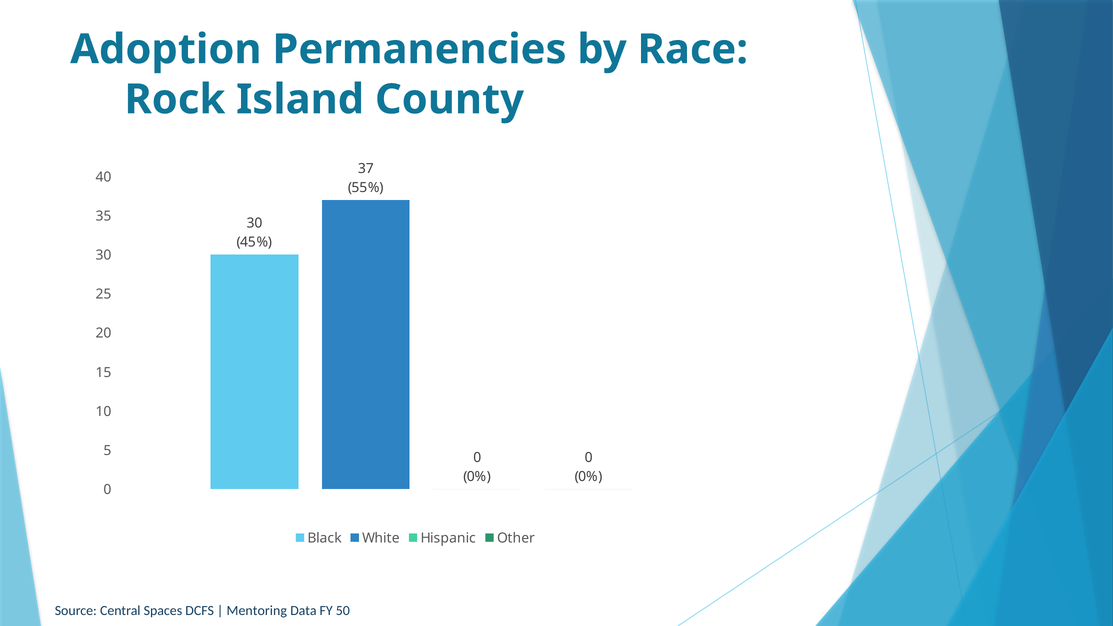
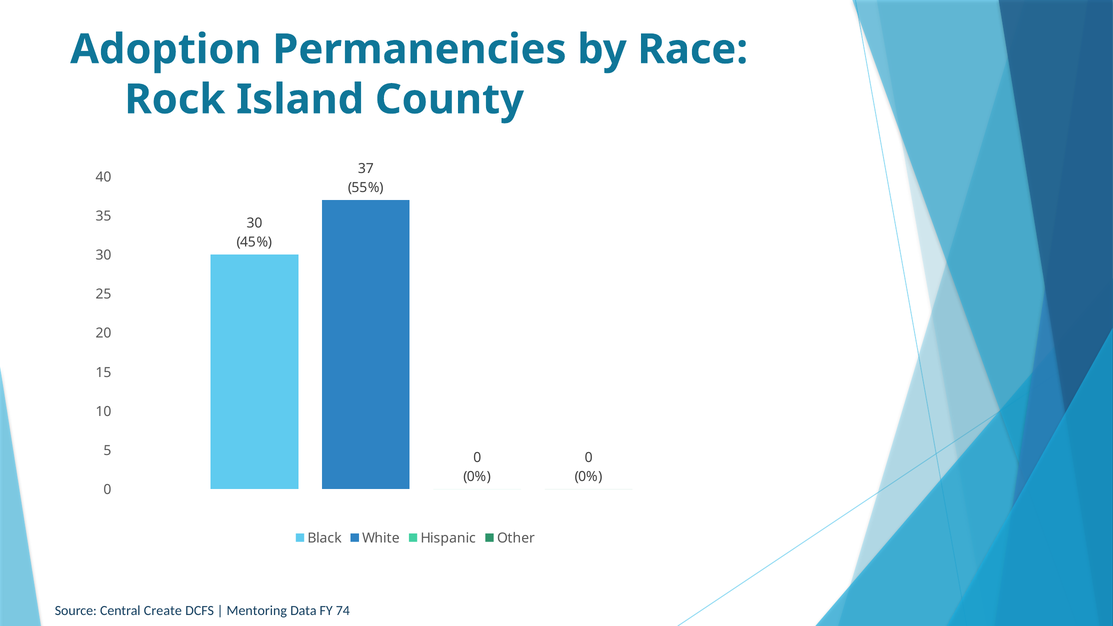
Spaces: Spaces -> Create (163, 611)
50: 50 -> 74 (343, 611)
